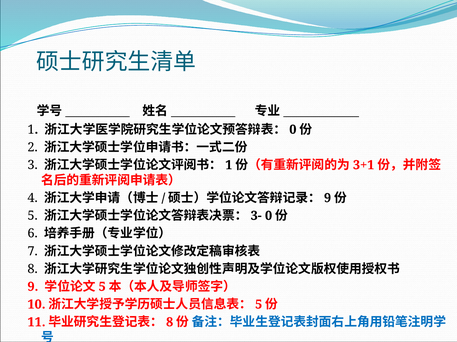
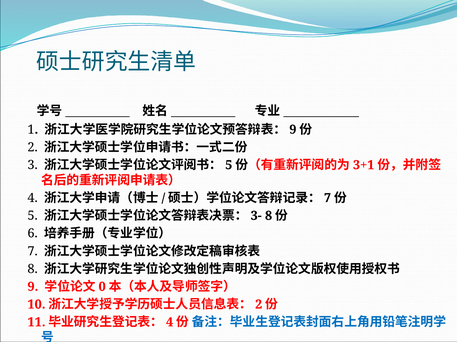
0: 0 -> 9 (293, 130)
1: 1 -> 5 (229, 165)
9: 9 -> 7 (328, 198)
0: 0 -> 8 (269, 216)
5: 5 -> 0 (102, 287)
5: 5 -> 2 (259, 305)
8: 8 -> 4 (170, 323)
